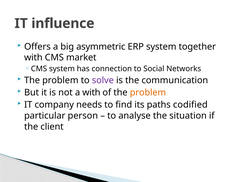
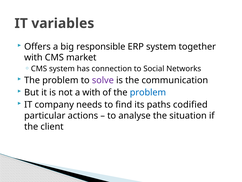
influence: influence -> variables (63, 23)
asymmetric: asymmetric -> responsible (101, 46)
problem colour: orange -> blue (148, 92)
person: person -> actions (83, 115)
